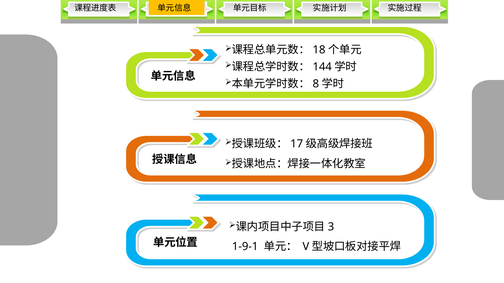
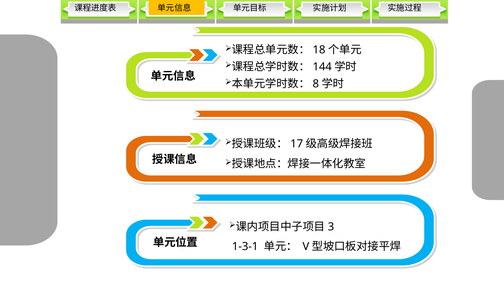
1-9-1: 1-9-1 -> 1-3-1 (245, 247)
